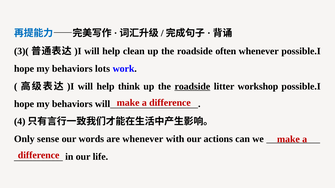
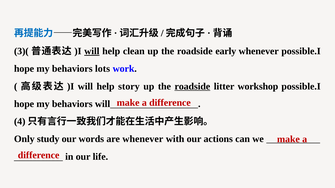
will underline: none -> present (92, 51)
often: often -> early (226, 51)
think: think -> story (129, 87)
sense: sense -> study (48, 139)
